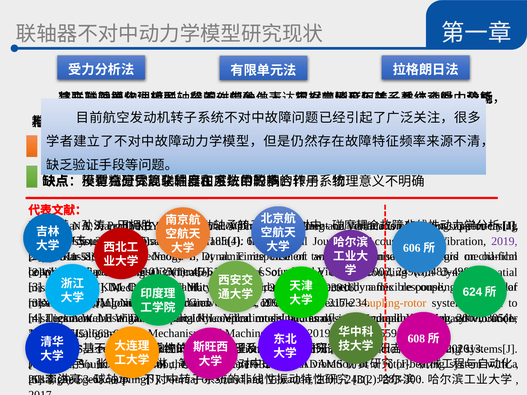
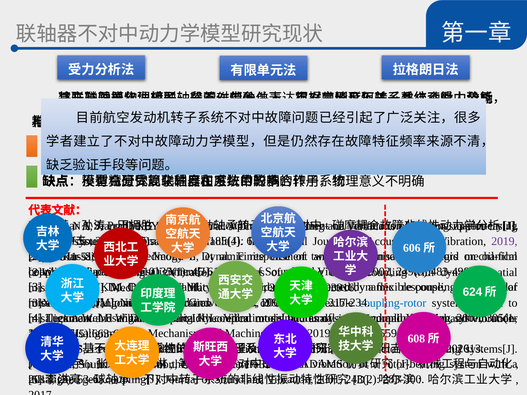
coupling-rotor colour: orange -> blue (393, 303)
